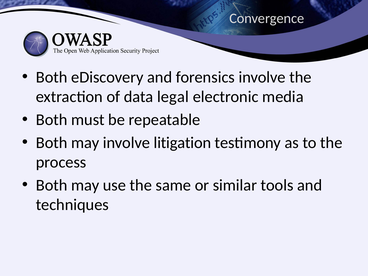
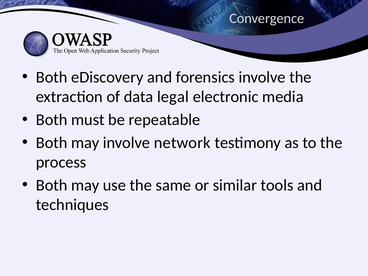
litigation: litigation -> network (182, 143)
